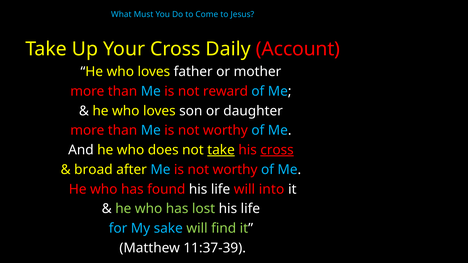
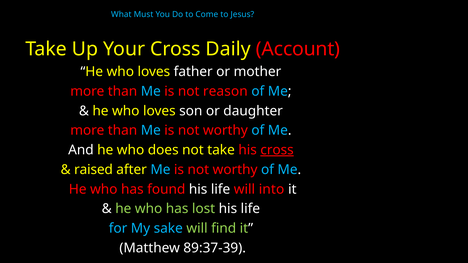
reward: reward -> reason (225, 91)
take underline: present -> none (221, 150)
broad: broad -> raised (94, 170)
11:37-39: 11:37-39 -> 89:37-39 (215, 248)
